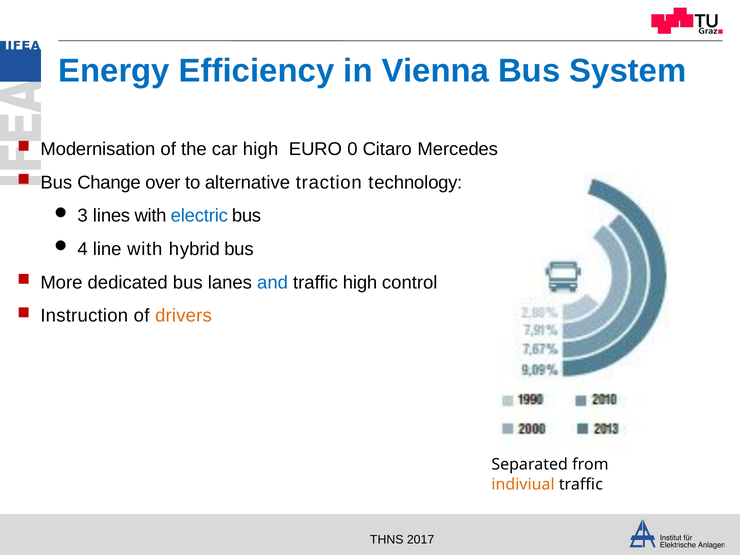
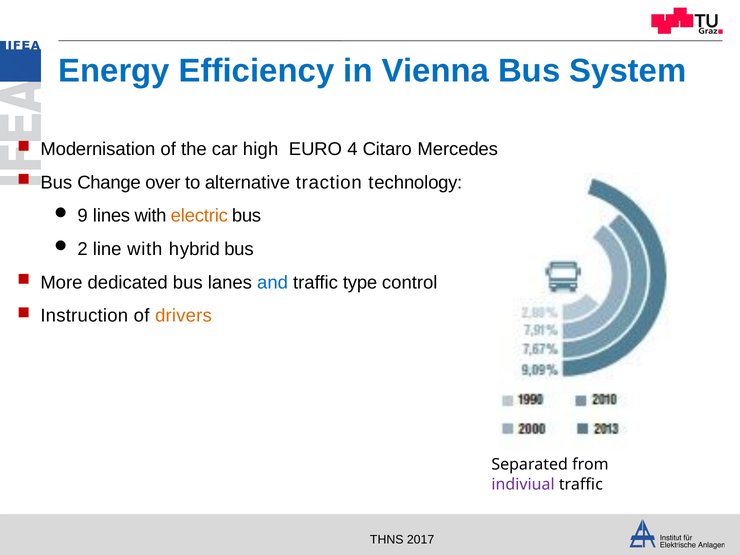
0: 0 -> 4 (353, 149)
3: 3 -> 9 (83, 216)
electric colour: blue -> orange (199, 216)
4: 4 -> 2 (83, 249)
traffic high: high -> type (360, 282)
indiviual colour: orange -> purple (523, 485)
